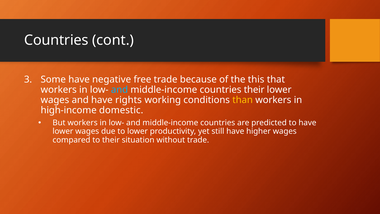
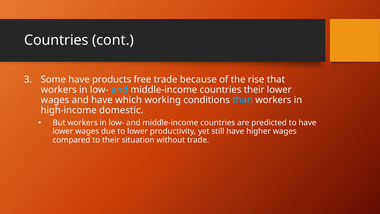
negative: negative -> products (112, 79)
this: this -> rise (256, 79)
rights: rights -> which (129, 100)
than colour: yellow -> light blue (243, 100)
